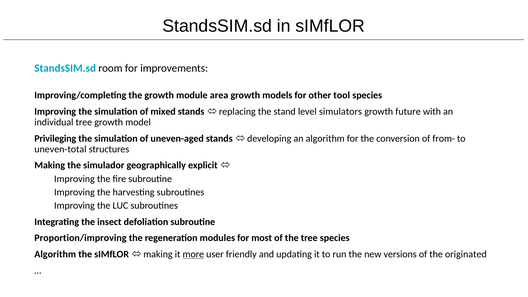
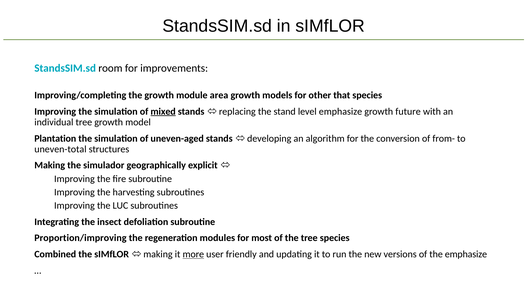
tool: tool -> that (342, 95)
mixed underline: none -> present (163, 112)
level simulators: simulators -> emphasize (341, 112)
Privileging: Privileging -> Plantation (55, 138)
Algorithm: Algorithm -> Combined (55, 254)
the originated: originated -> emphasize (466, 254)
